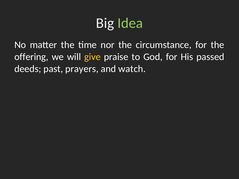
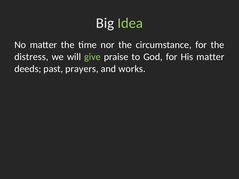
offering: offering -> distress (31, 57)
give colour: yellow -> light green (92, 57)
His passed: passed -> matter (210, 57)
watch: watch -> works (132, 69)
